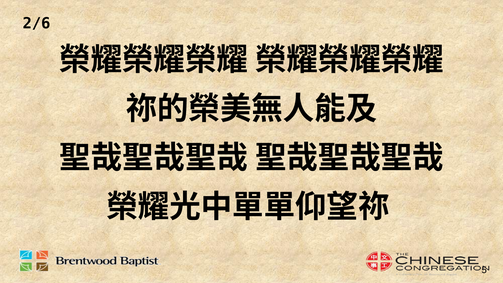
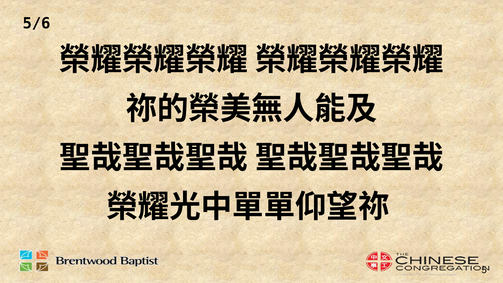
2/6: 2/6 -> 5/6 (36, 24)
